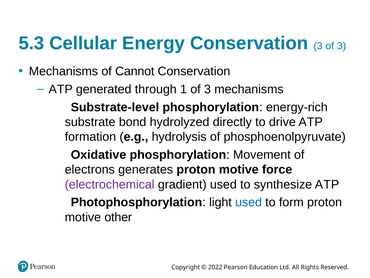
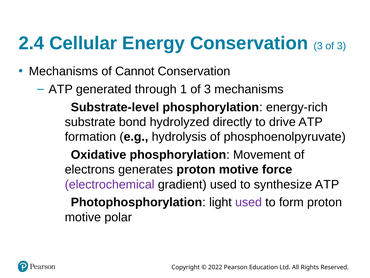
5.3: 5.3 -> 2.4 (31, 43)
used colour: blue -> purple (249, 202)
other: other -> polar (118, 217)
